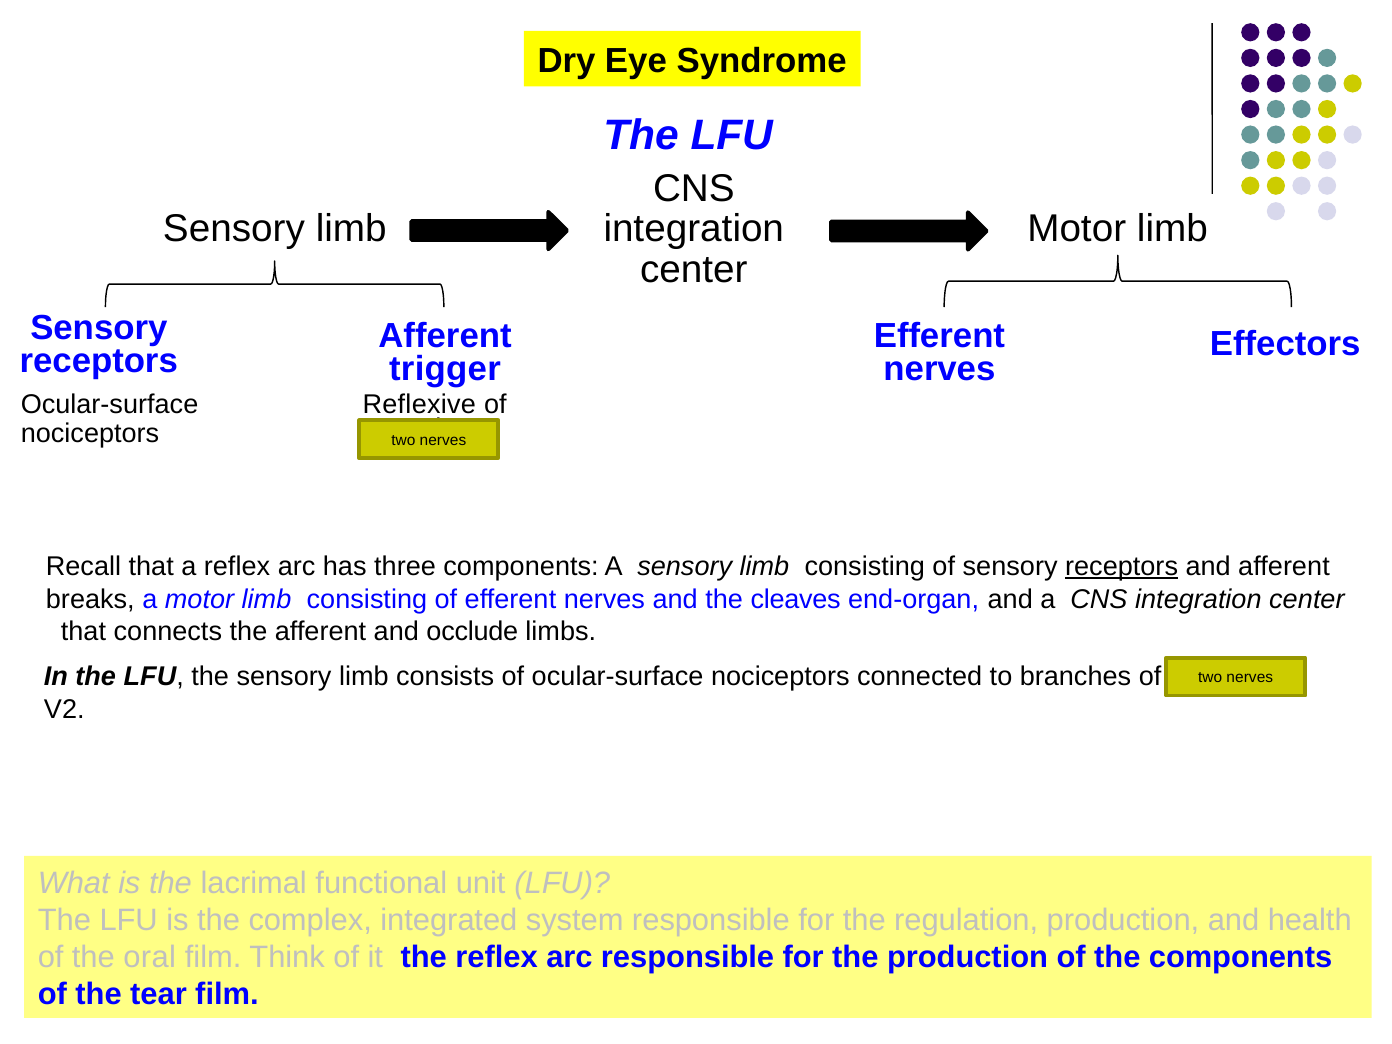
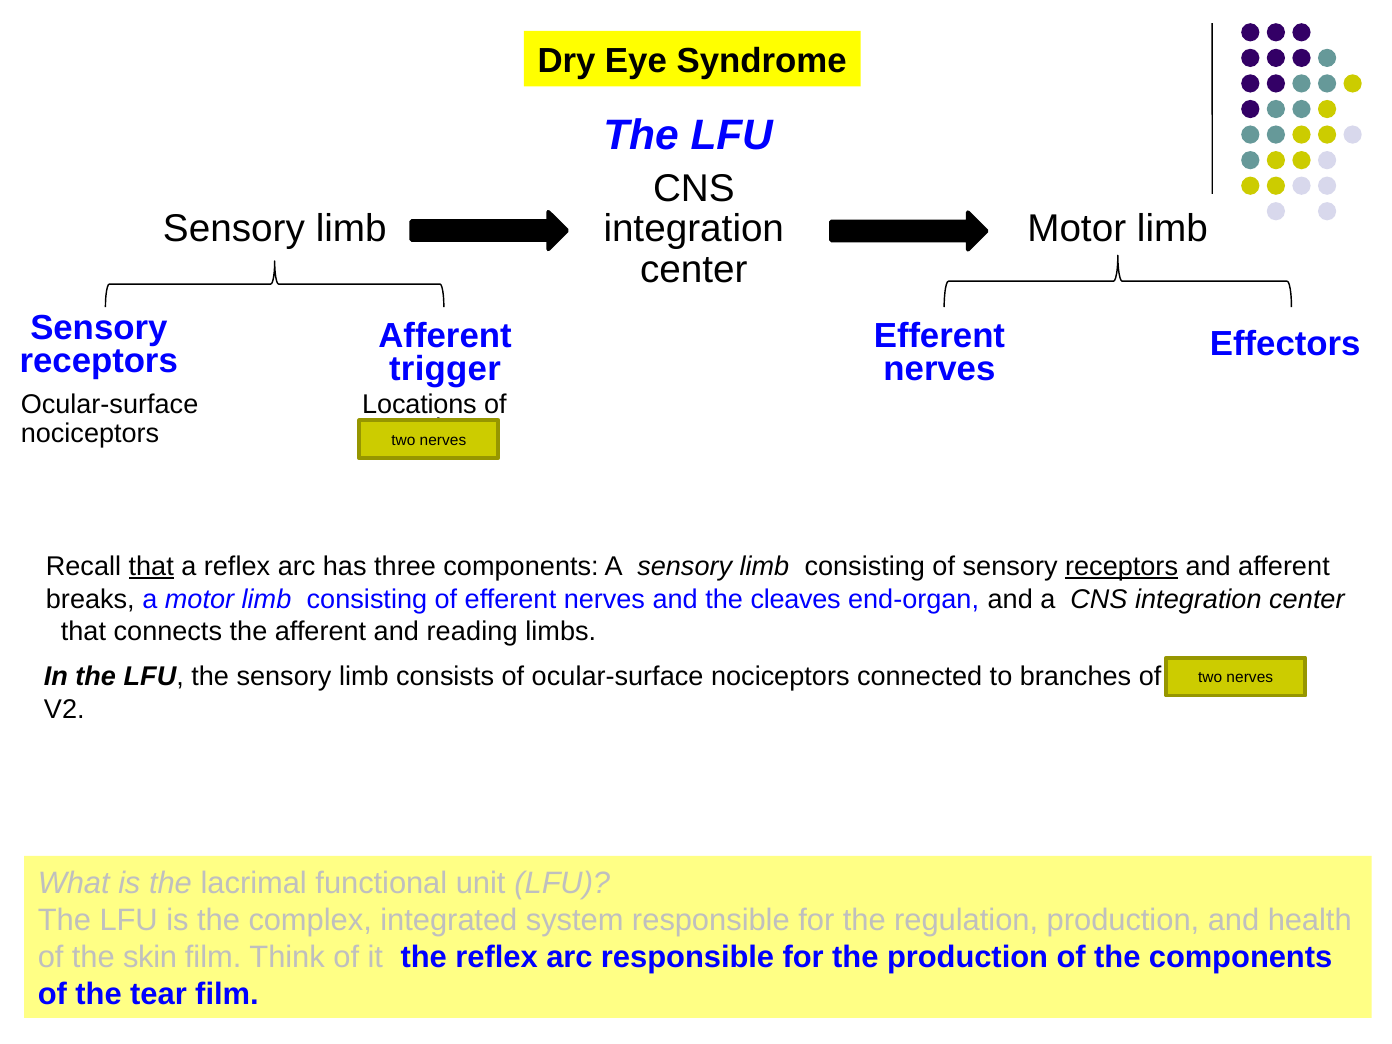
Reflexive: Reflexive -> Locations (420, 404)
that underline: none -> present (151, 567)
occlude: occlude -> reading (472, 632)
oral: oral -> skin (150, 958)
